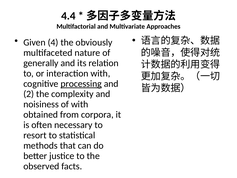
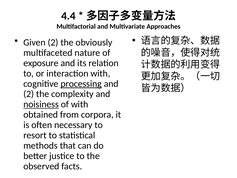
Given 4: 4 -> 2 (53, 42)
generally: generally -> exposure (41, 63)
noisiness underline: none -> present (41, 104)
